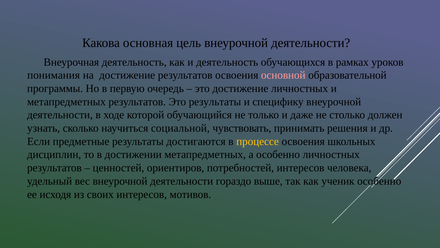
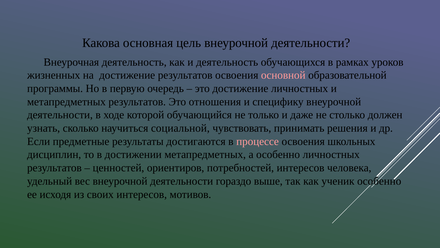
понимания: понимания -> жизненных (54, 75)
Это результаты: результаты -> отношения (215, 102)
процессе colour: yellow -> pink (258, 141)
